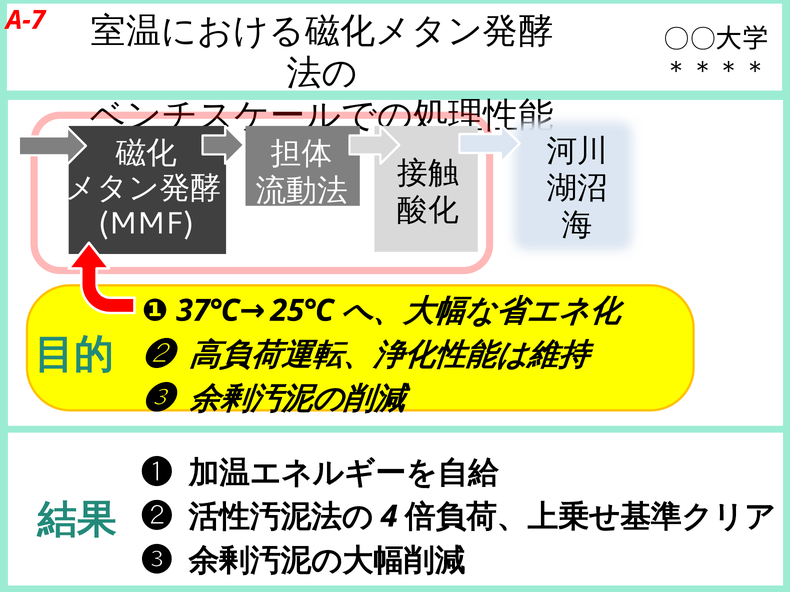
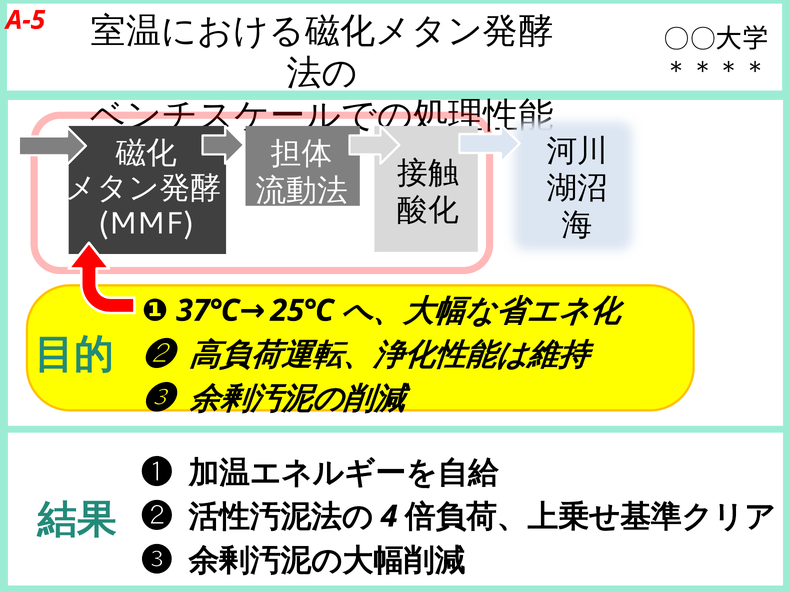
A-7: A-7 -> A-5 (26, 20)
